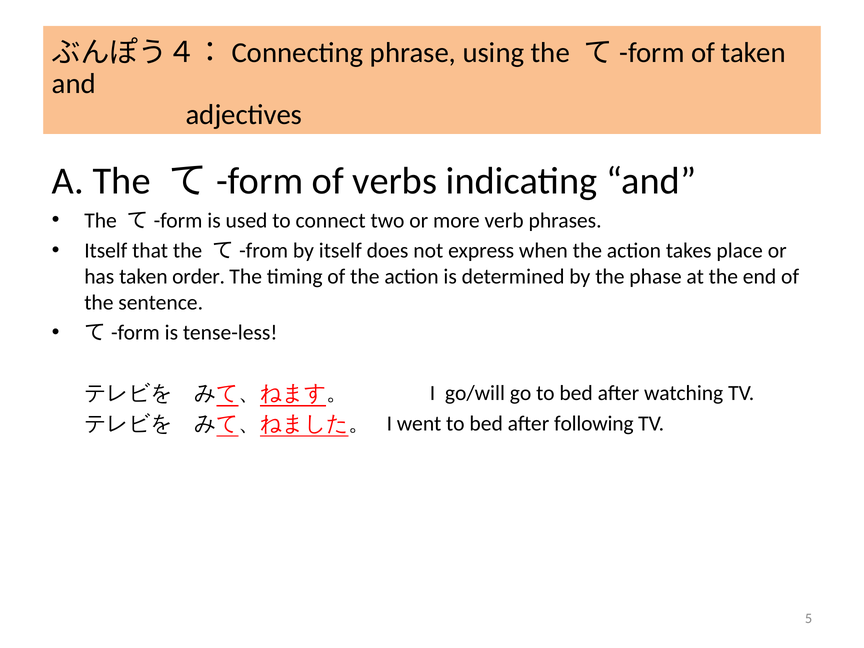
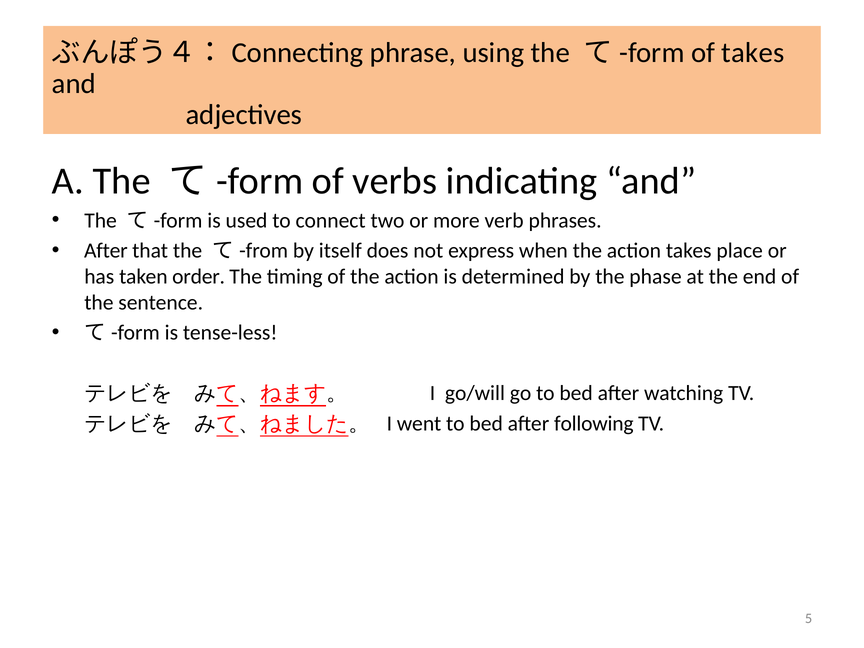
of taken: taken -> takes (753, 53)
Itself: Itself -> After (106, 251)
